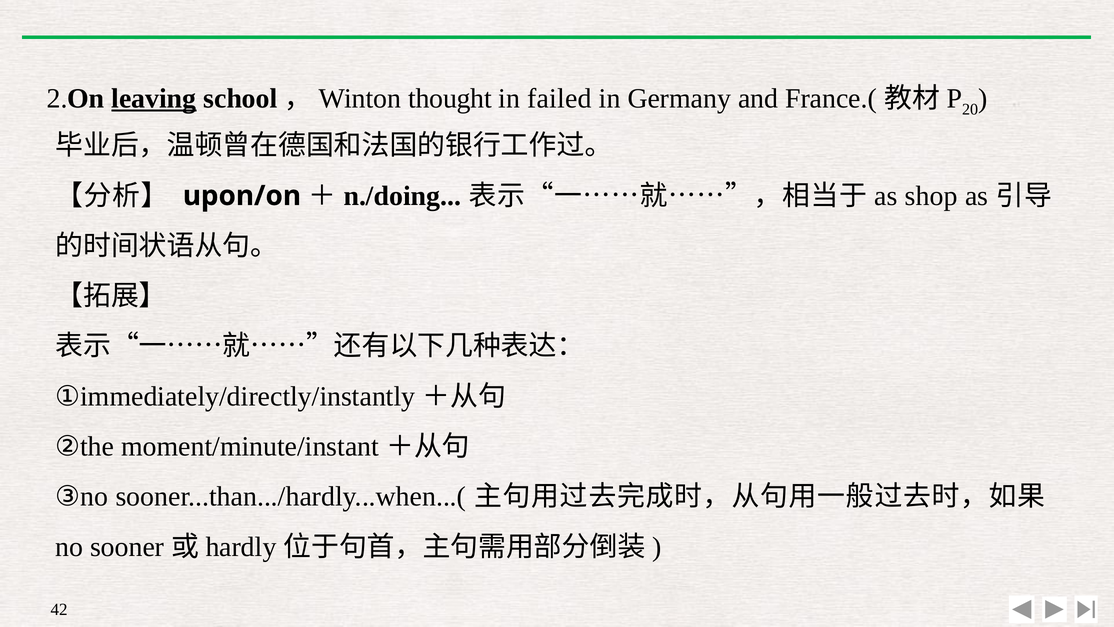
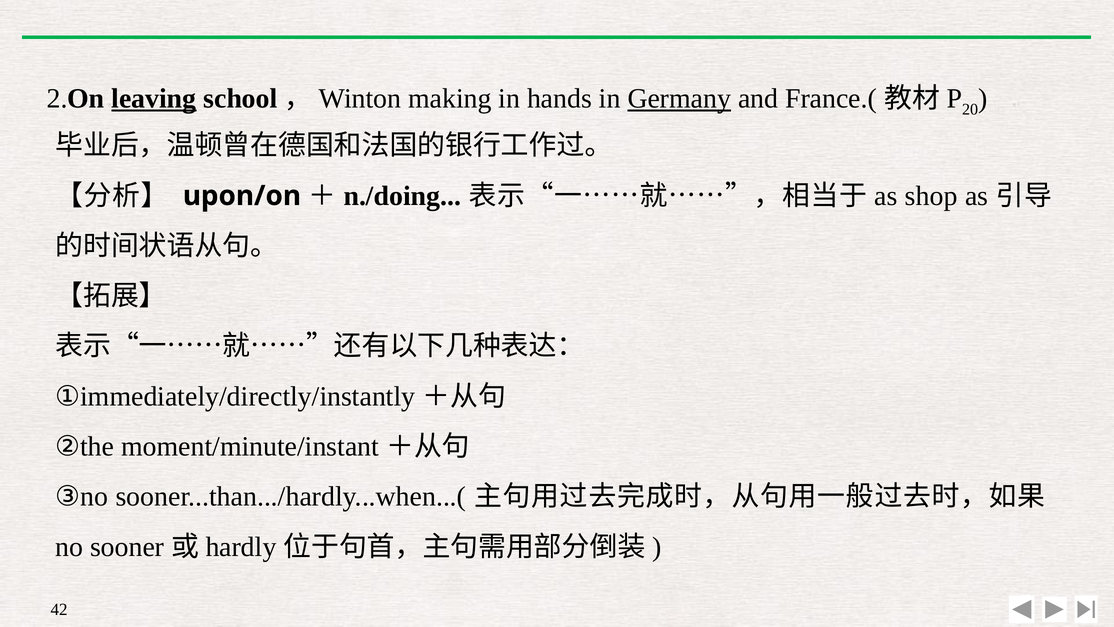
thought: thought -> making (450, 99)
failed: failed -> hands (560, 99)
Germany underline: none -> present (679, 99)
